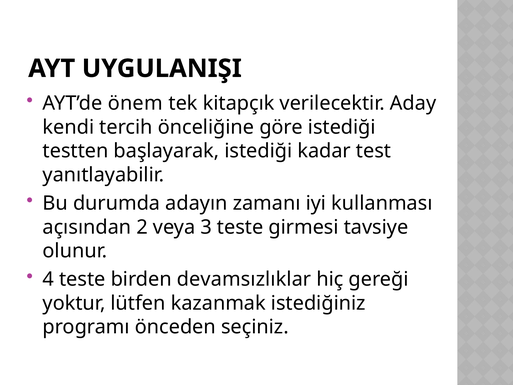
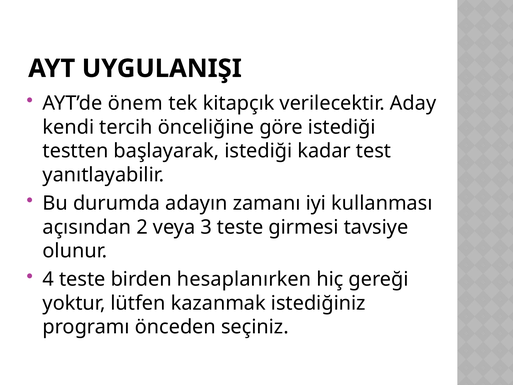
devamsızlıklar: devamsızlıklar -> hesaplanırken (244, 279)
